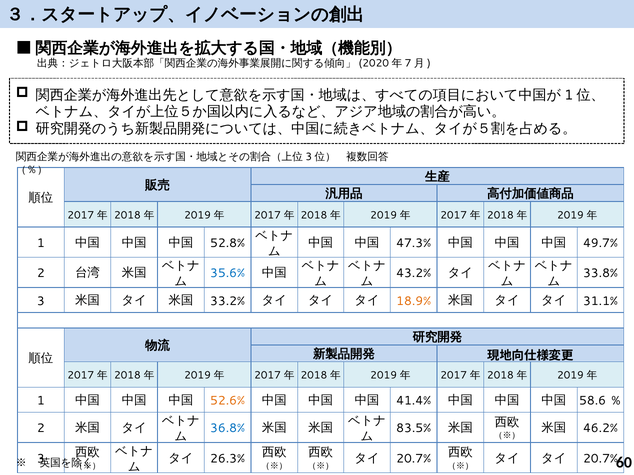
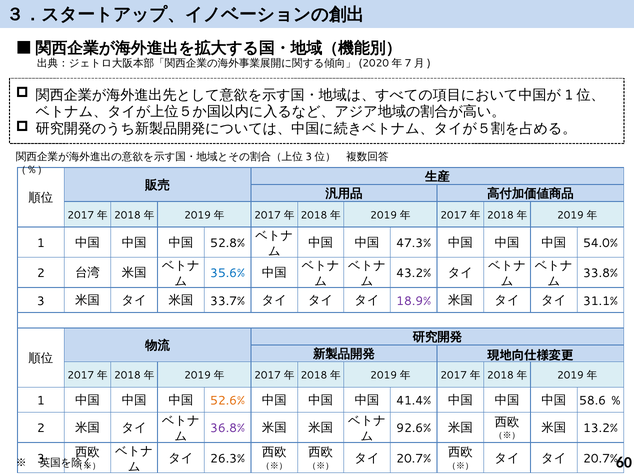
49.7%: 49.7% -> 54.0% (600, 243)
33.2%: 33.2% -> 33.7% (228, 301)
18.9% colour: orange -> purple (414, 301)
46.2%: 46.2% -> 13.2% (600, 429)
36.8% colour: blue -> purple (228, 429)
83.5%: 83.5% -> 92.6% (414, 429)
